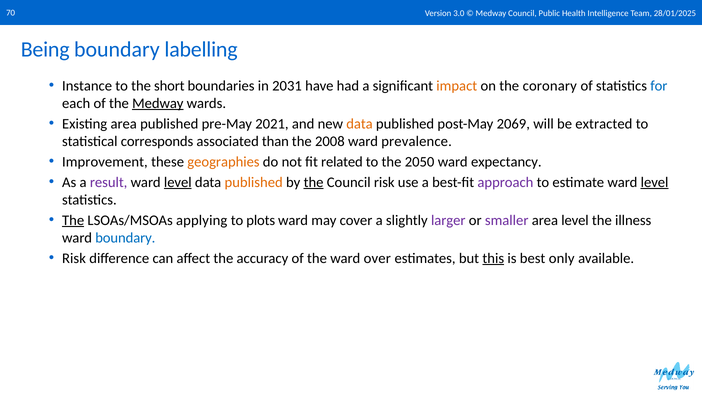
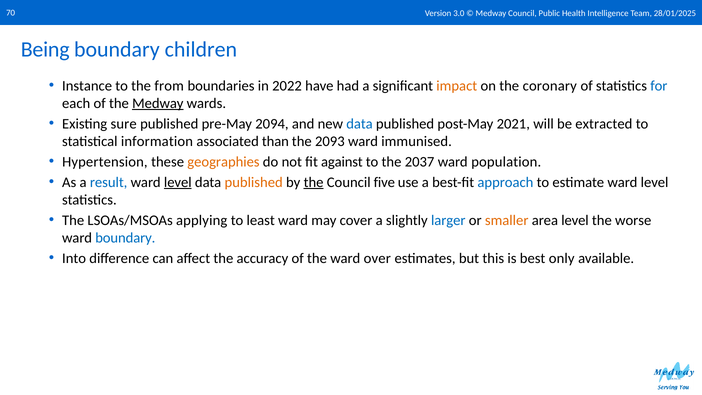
labelling: labelling -> children (201, 50)
short: short -> from (169, 86)
2031: 2031 -> 2022 (287, 86)
Existing area: area -> sure (124, 124)
2021: 2021 -> 2094 (272, 124)
data colour: orange -> blue (360, 124)
2069: 2069 -> 2021 (513, 124)
corresponds: corresponds -> information (157, 141)
2008: 2008 -> 2093 (330, 141)
prevalence: prevalence -> immunised (417, 141)
Improvement: Improvement -> Hypertension (105, 162)
related: related -> against (342, 162)
2050: 2050 -> 2037 (420, 162)
expectancy: expectancy -> population (506, 162)
result colour: purple -> blue (109, 182)
Council risk: risk -> five (384, 182)
approach colour: purple -> blue (505, 182)
level underline: present -> none (655, 182)
The underline: present -> none (73, 220)
plots: plots -> least (261, 220)
larger colour: purple -> blue (448, 220)
smaller colour: purple -> orange (507, 220)
illness: illness -> worse (633, 220)
Risk: Risk -> Into (74, 258)
this underline: present -> none (493, 258)
